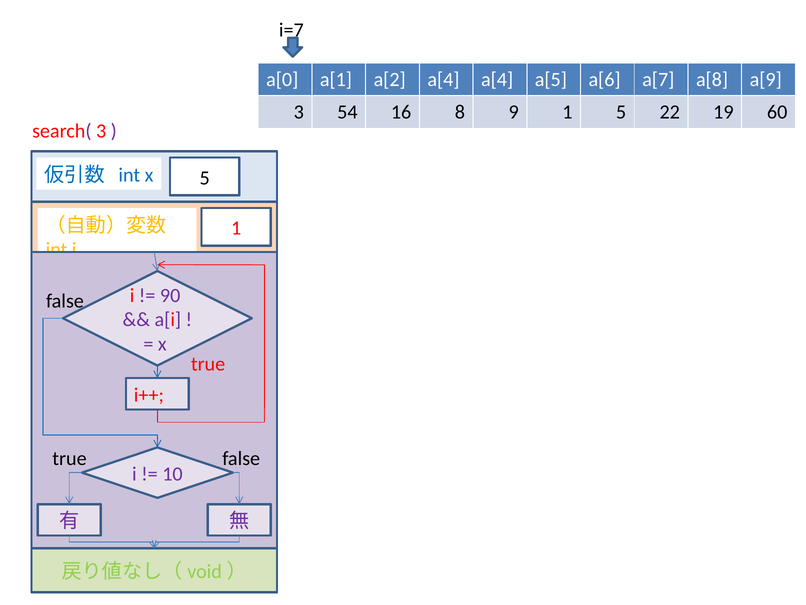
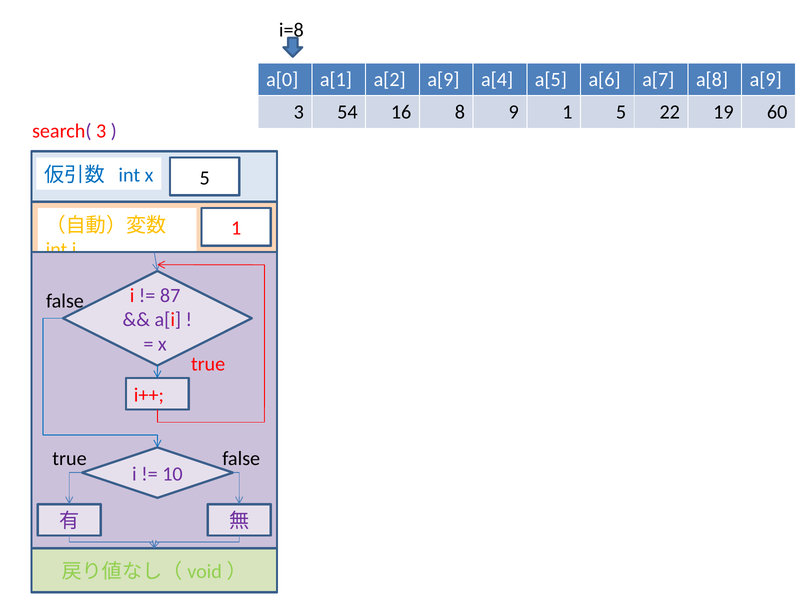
i=7: i=7 -> i=8 (291, 30)
a[2 a[4: a[4 -> a[9 (443, 80)
90: 90 -> 87 (170, 295)
